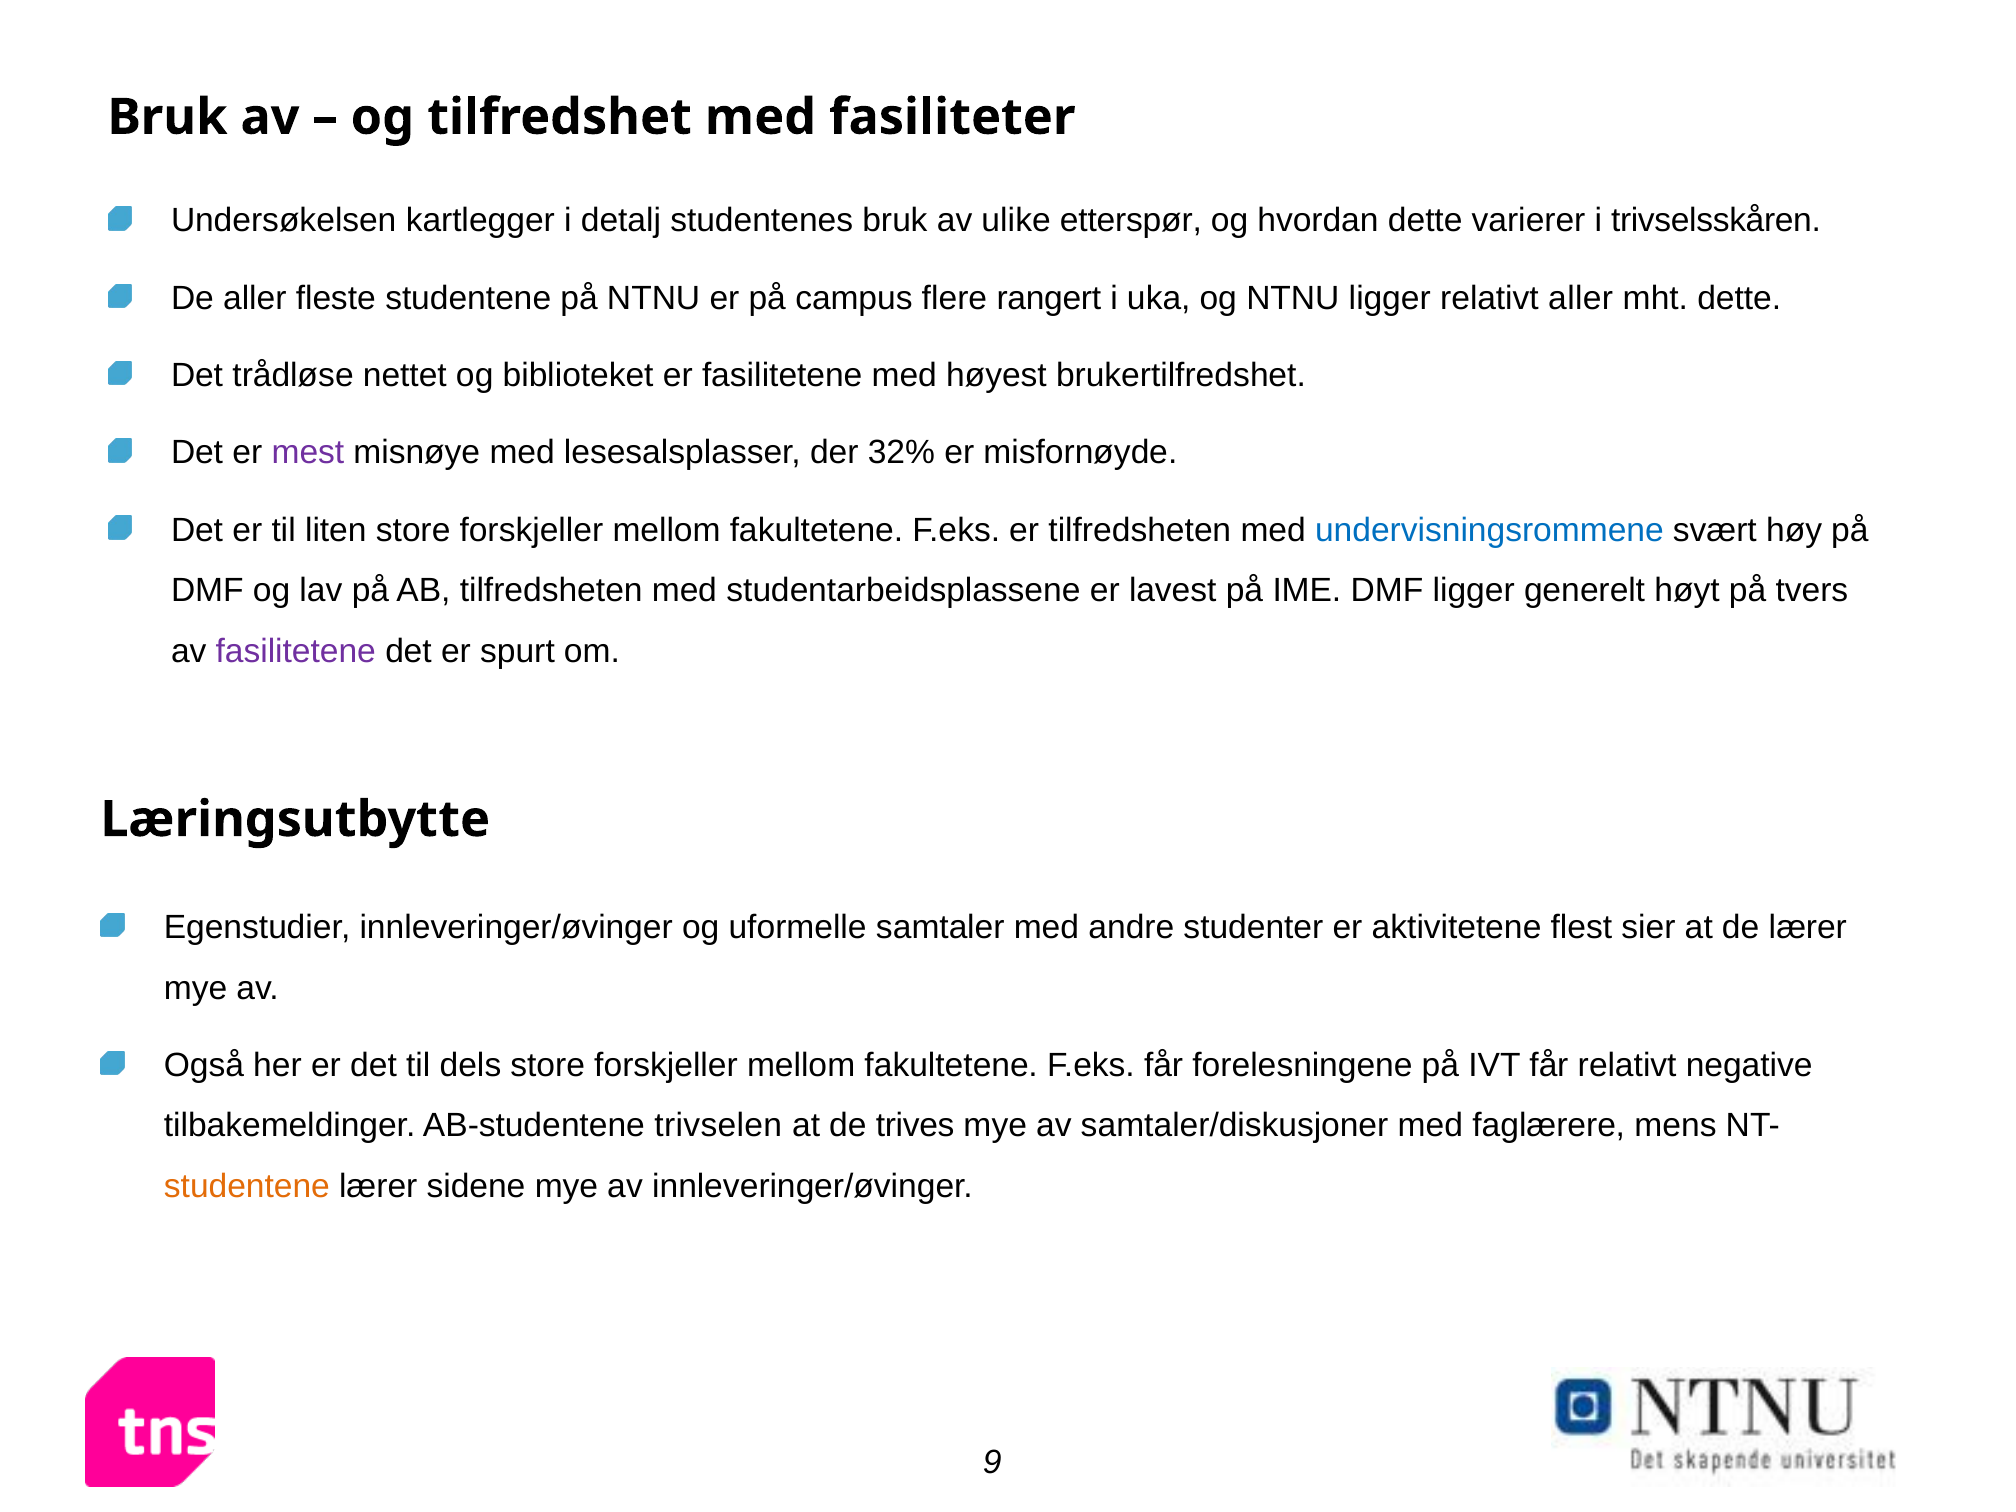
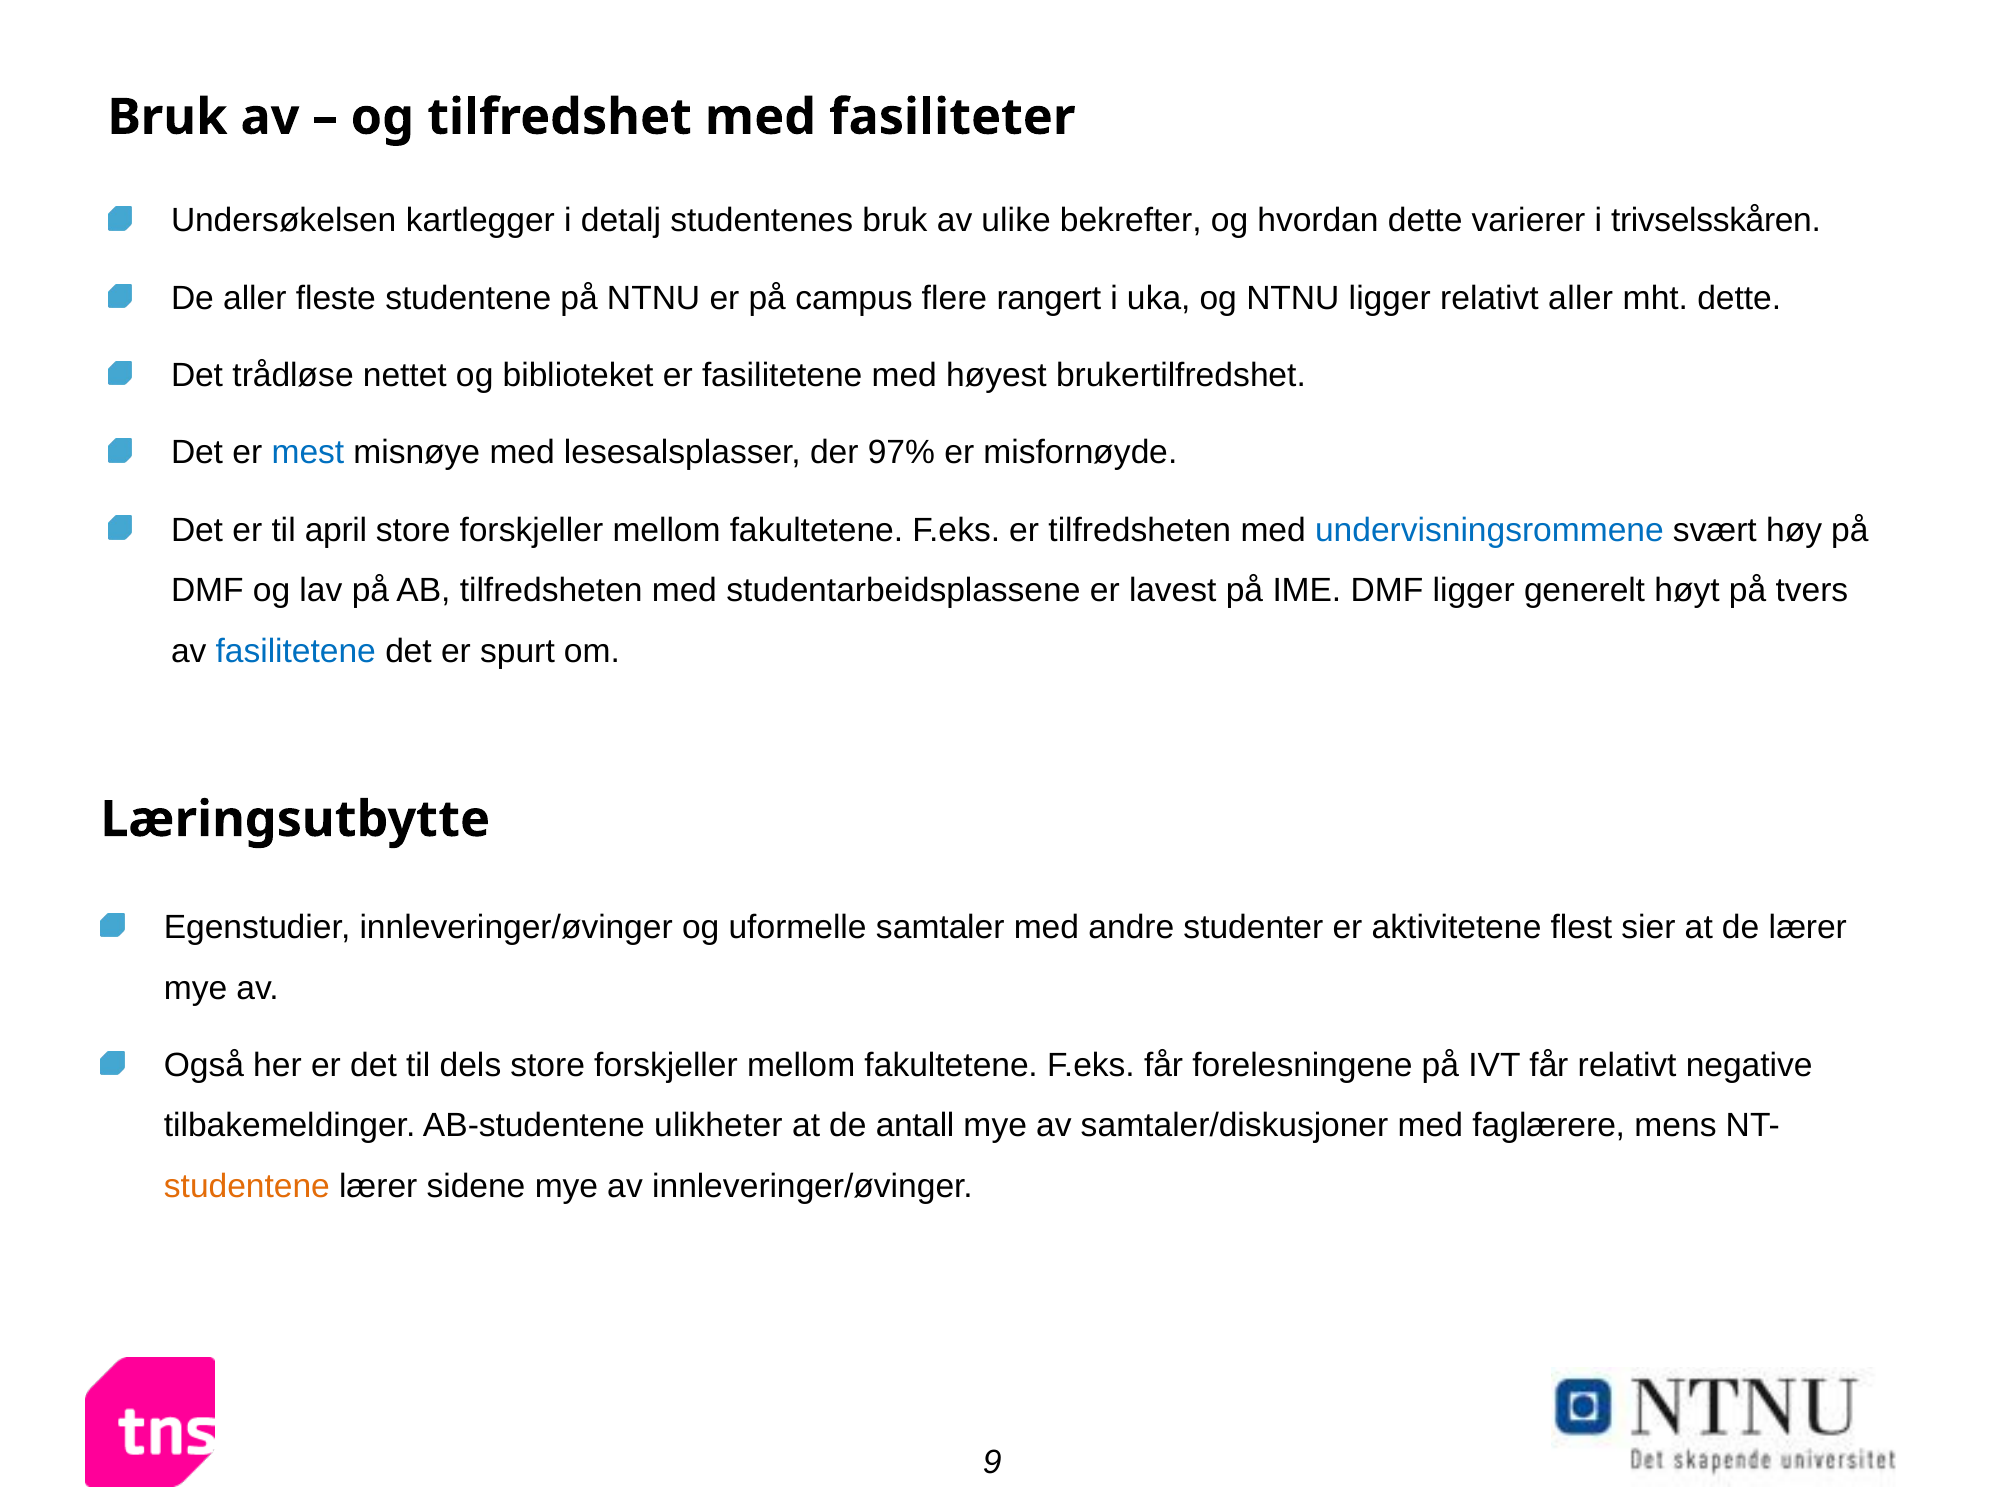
etterspør: etterspør -> bekrefter (1131, 221)
mest colour: purple -> blue (308, 453)
32%: 32% -> 97% (901, 453)
liten: liten -> april (336, 530)
fasilitetene colour: purple -> blue (296, 651)
trivselen: trivselen -> ulikheter (718, 1126)
trives: trives -> antall (915, 1126)
